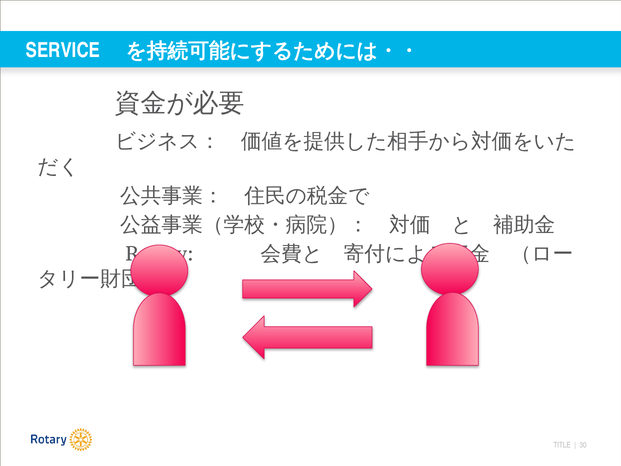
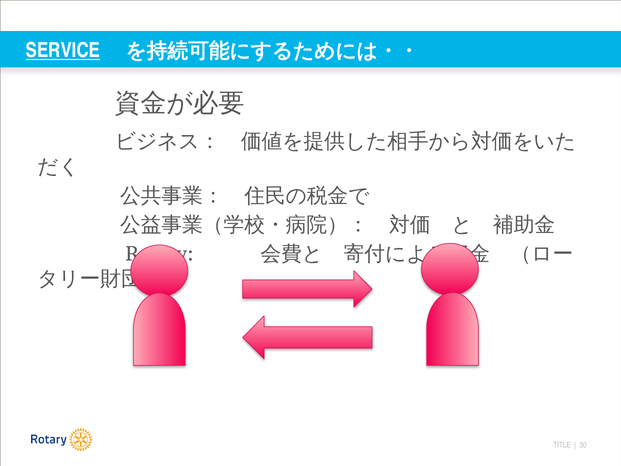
SERVICE underline: none -> present (63, 51)
